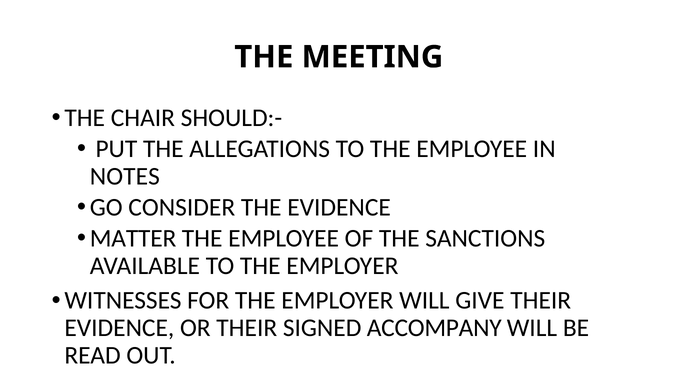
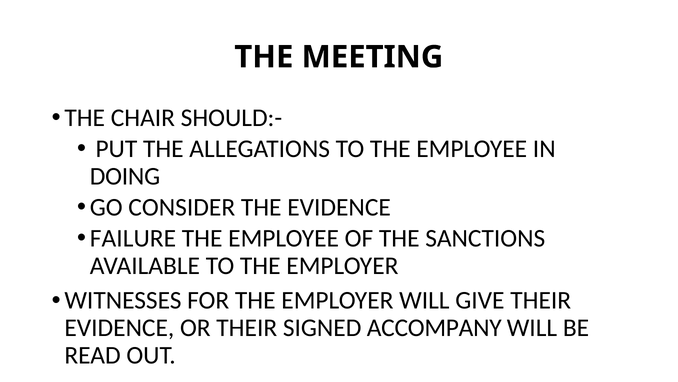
NOTES: NOTES -> DOING (125, 176)
MATTER: MATTER -> FAILURE (133, 238)
